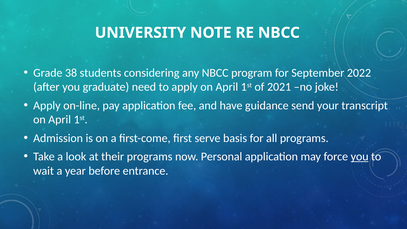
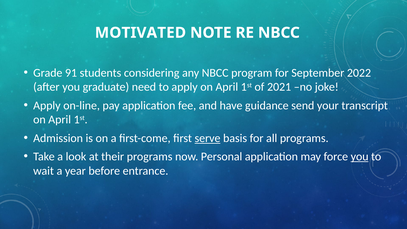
UNIVERSITY: UNIVERSITY -> MOTIVATED (140, 33)
38: 38 -> 91 (71, 73)
serve underline: none -> present (208, 138)
